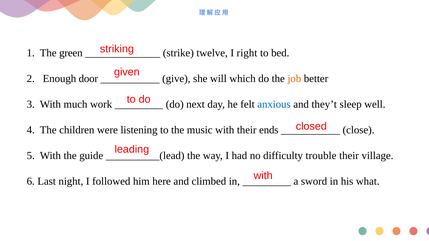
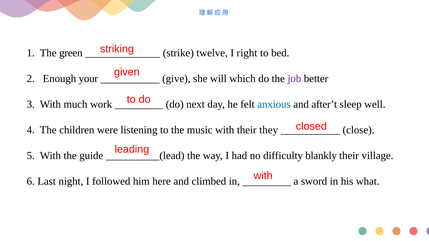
door: door -> your (88, 79)
job colour: orange -> purple (294, 79)
they’t: they’t -> after’t (324, 104)
ends: ends -> they (269, 130)
trouble: trouble -> blankly (321, 156)
